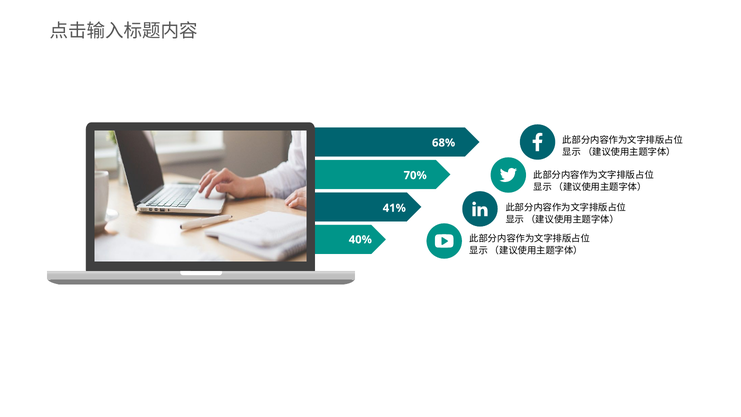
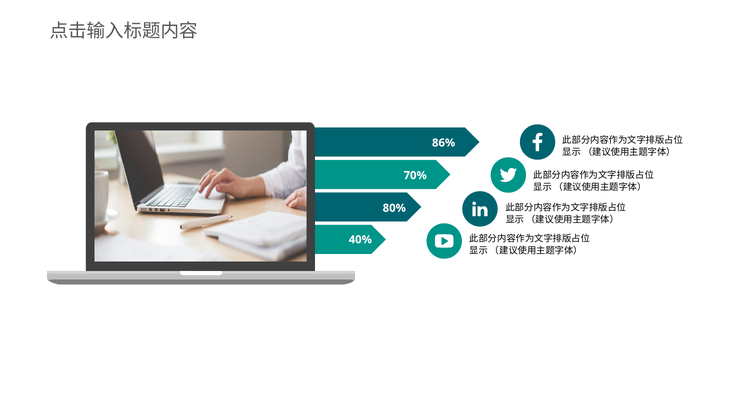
68%: 68% -> 86% (444, 143)
41%: 41% -> 80% (394, 208)
